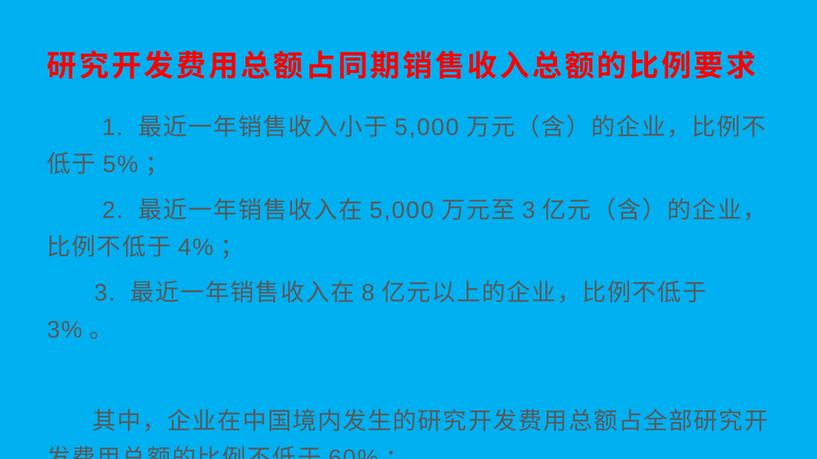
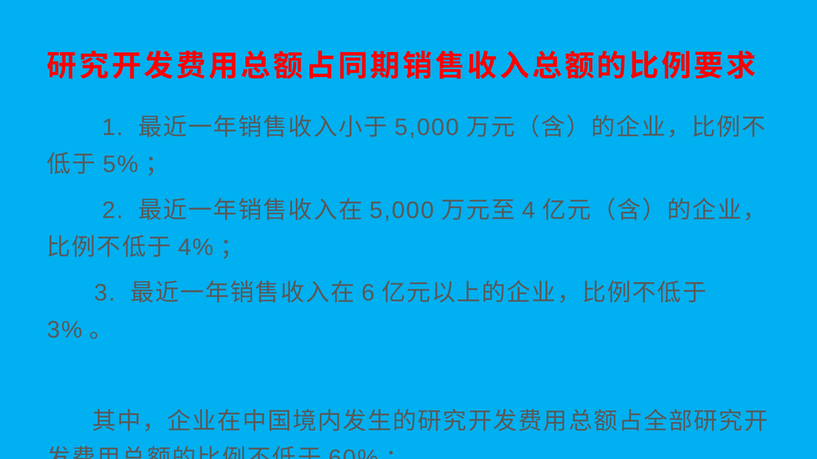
3: 3 -> 4 (529, 210)
8: 8 -> 6 (368, 293)
